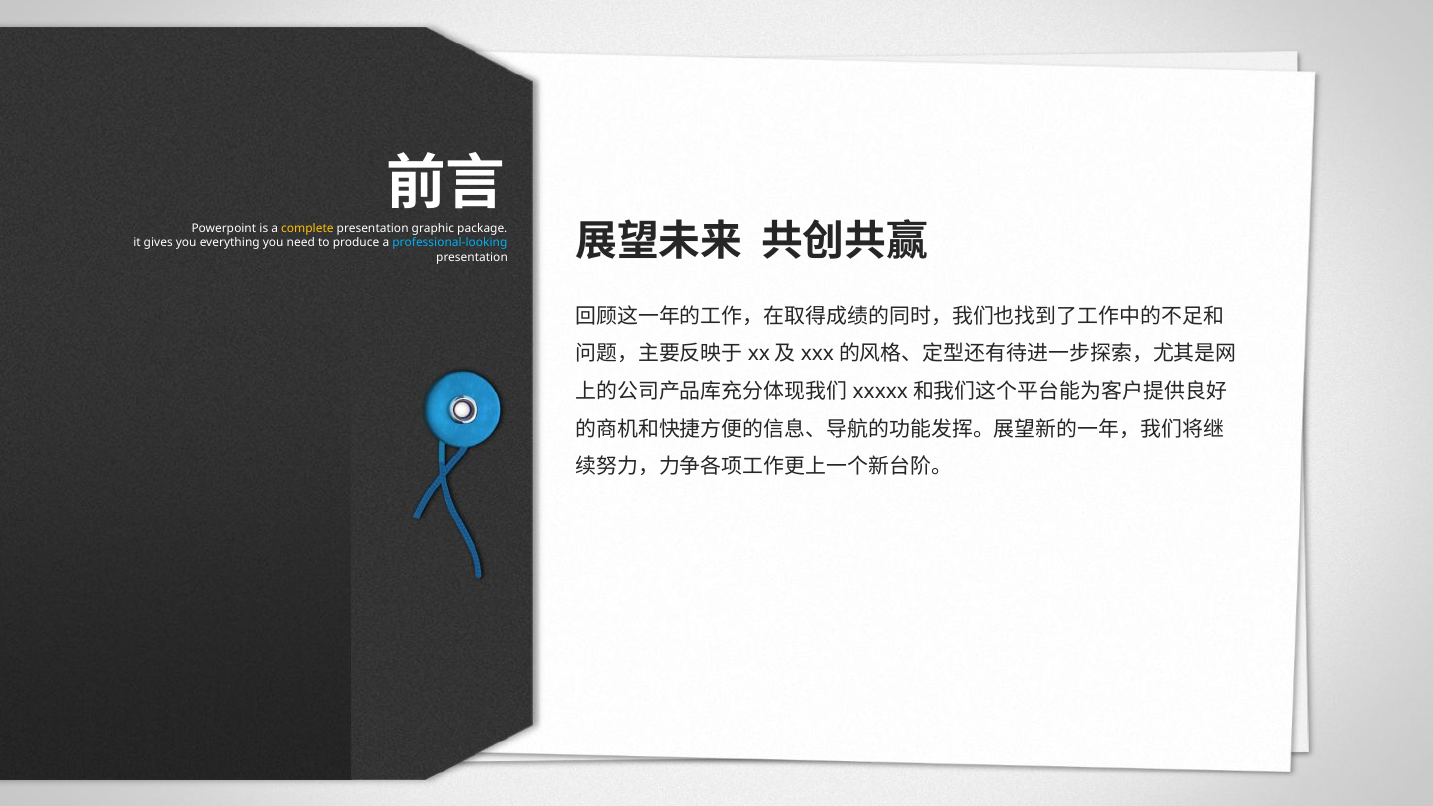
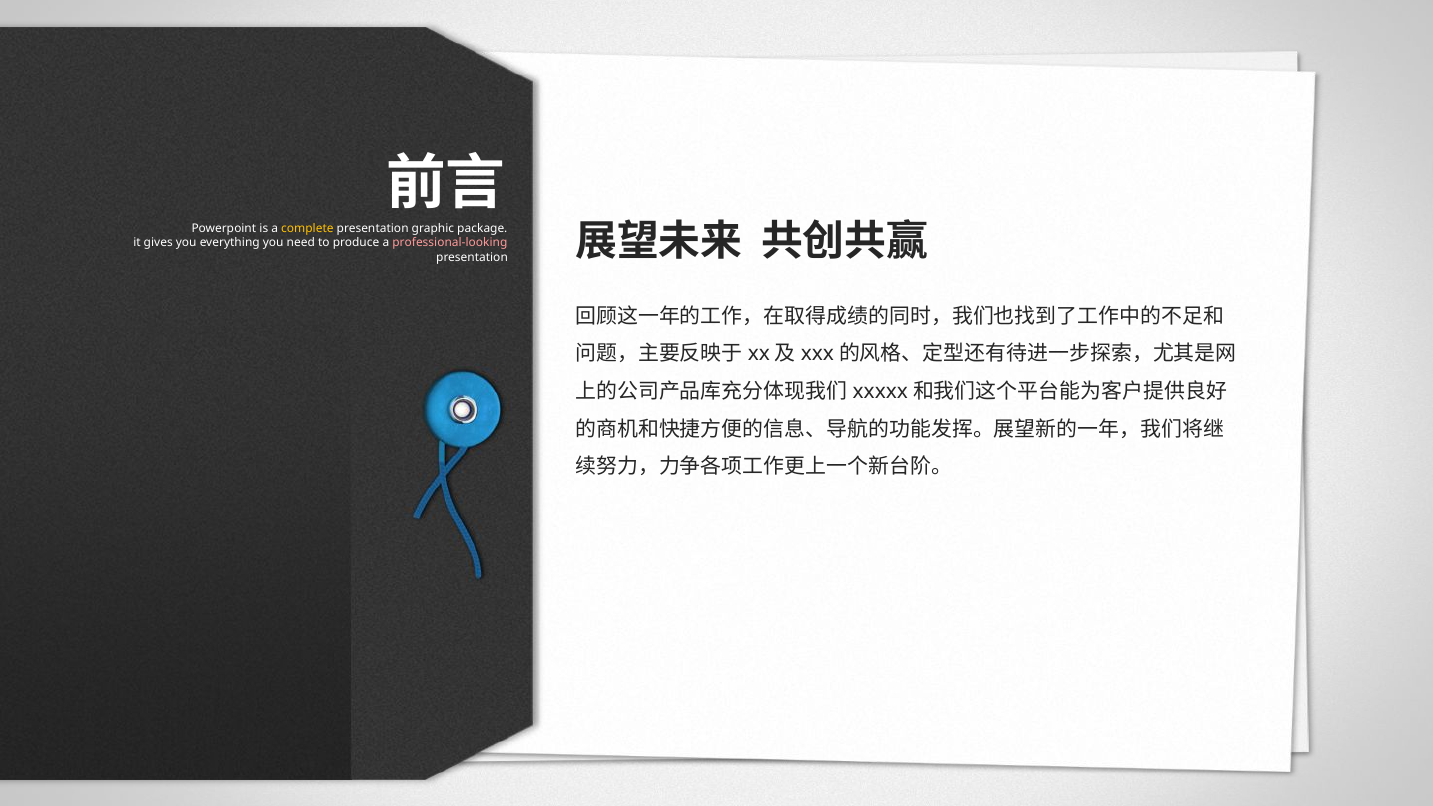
professional-looking colour: light blue -> pink (450, 243)
